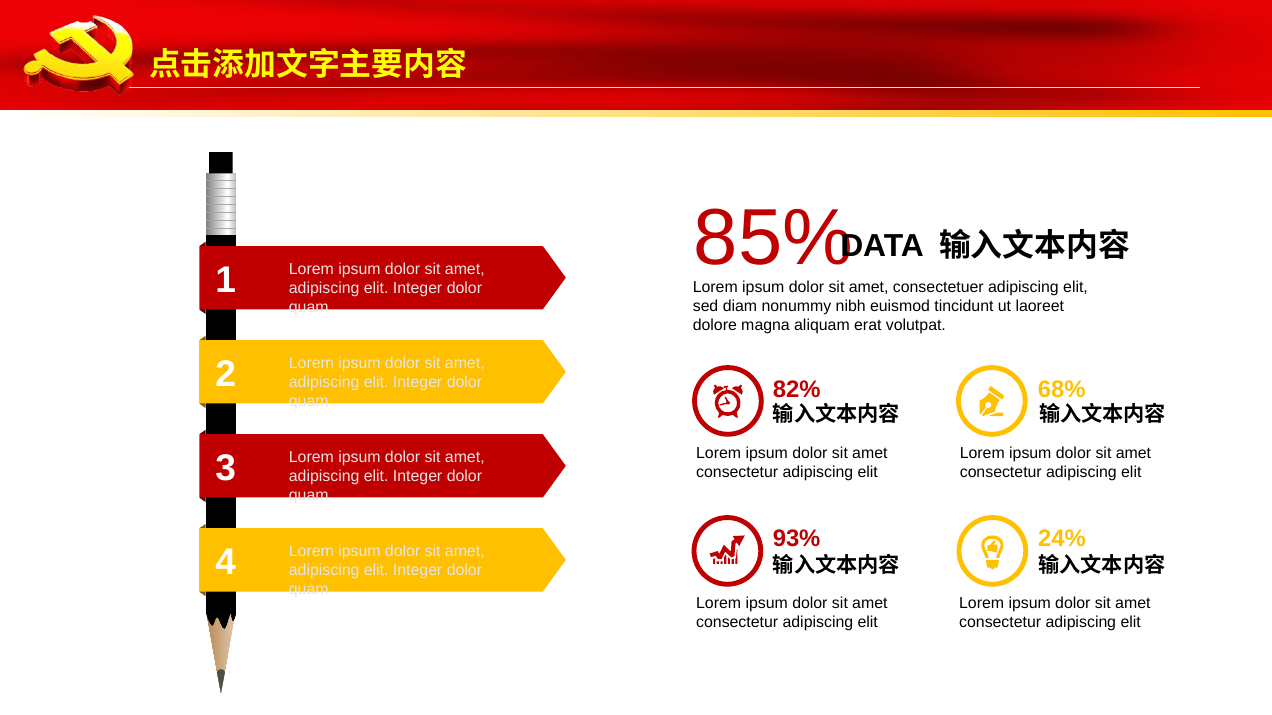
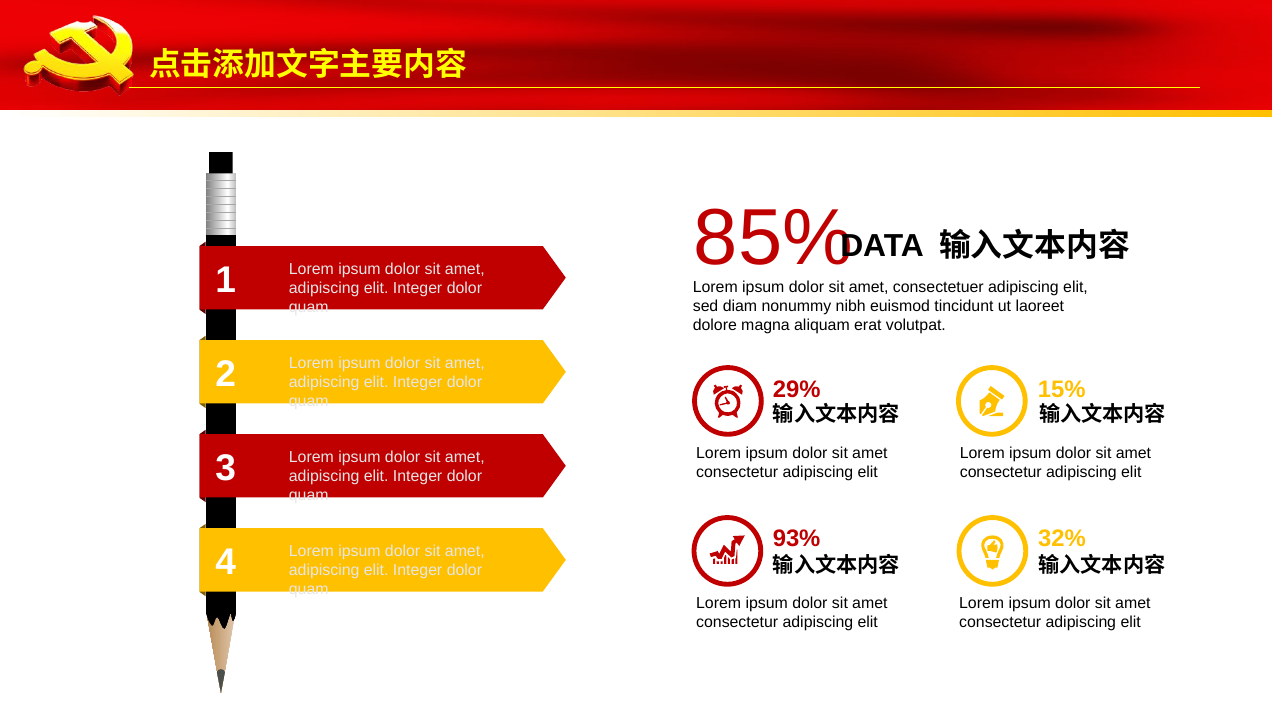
82%: 82% -> 29% (797, 390)
68%: 68% -> 15% (1062, 390)
24%: 24% -> 32% (1062, 539)
